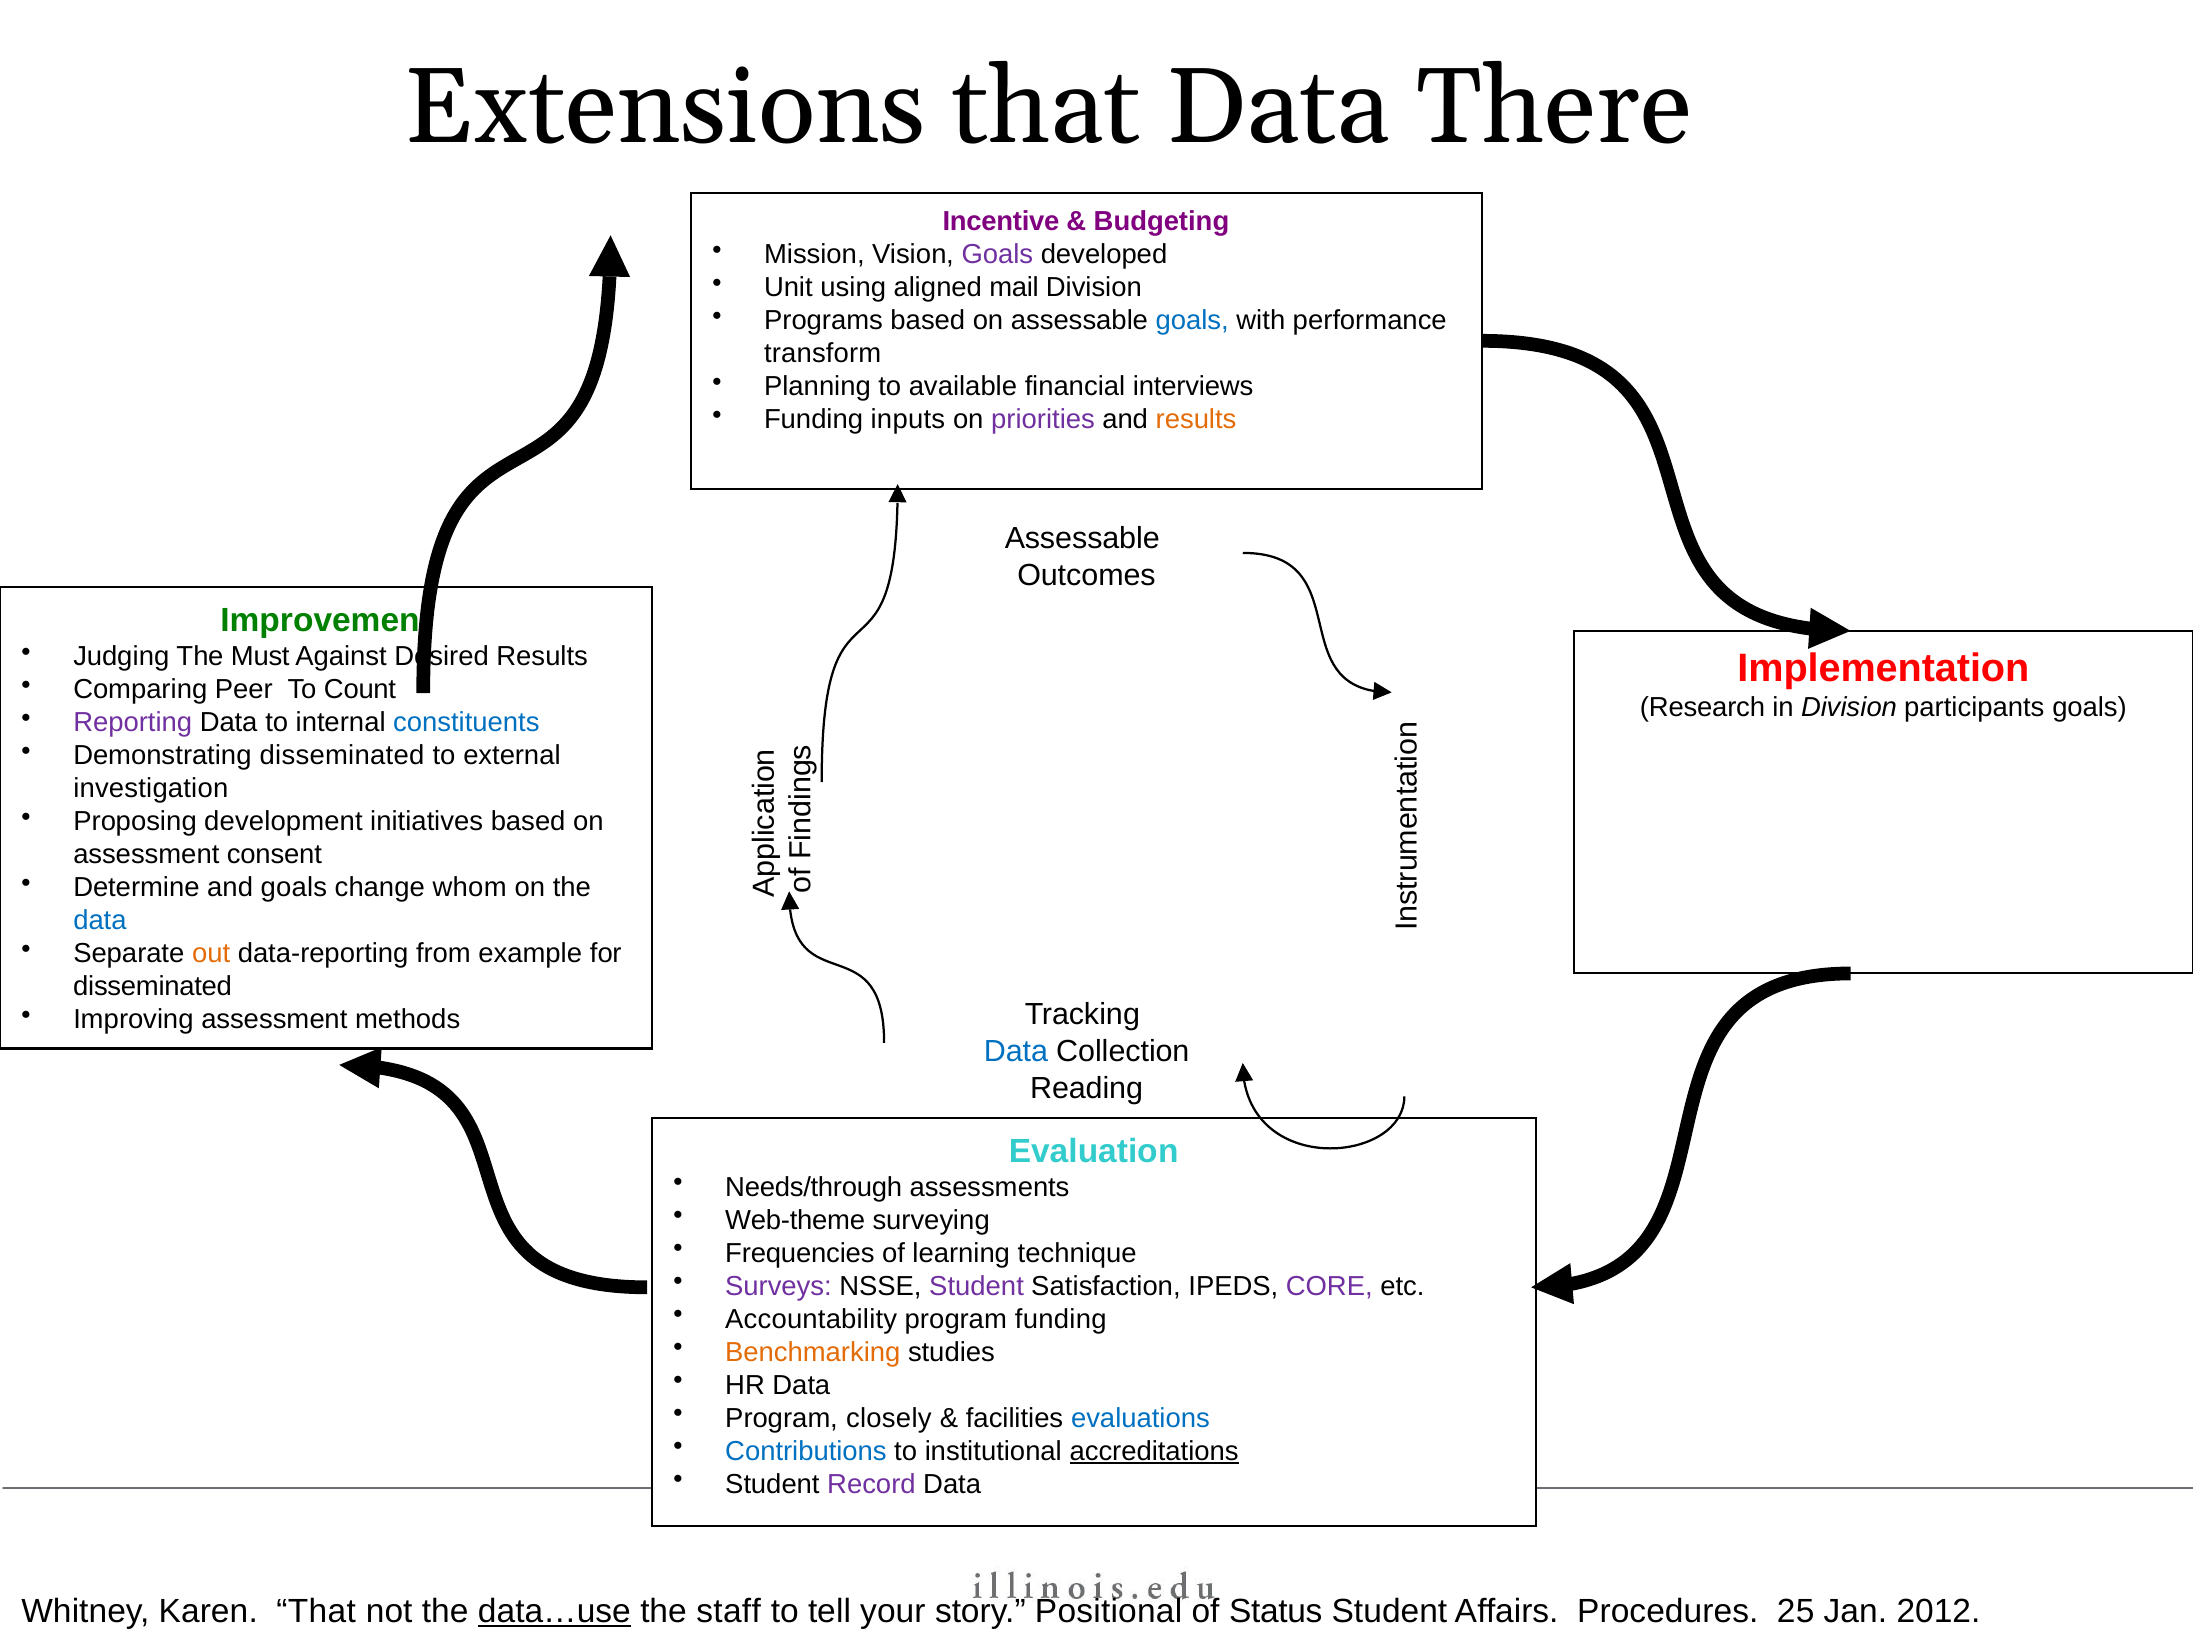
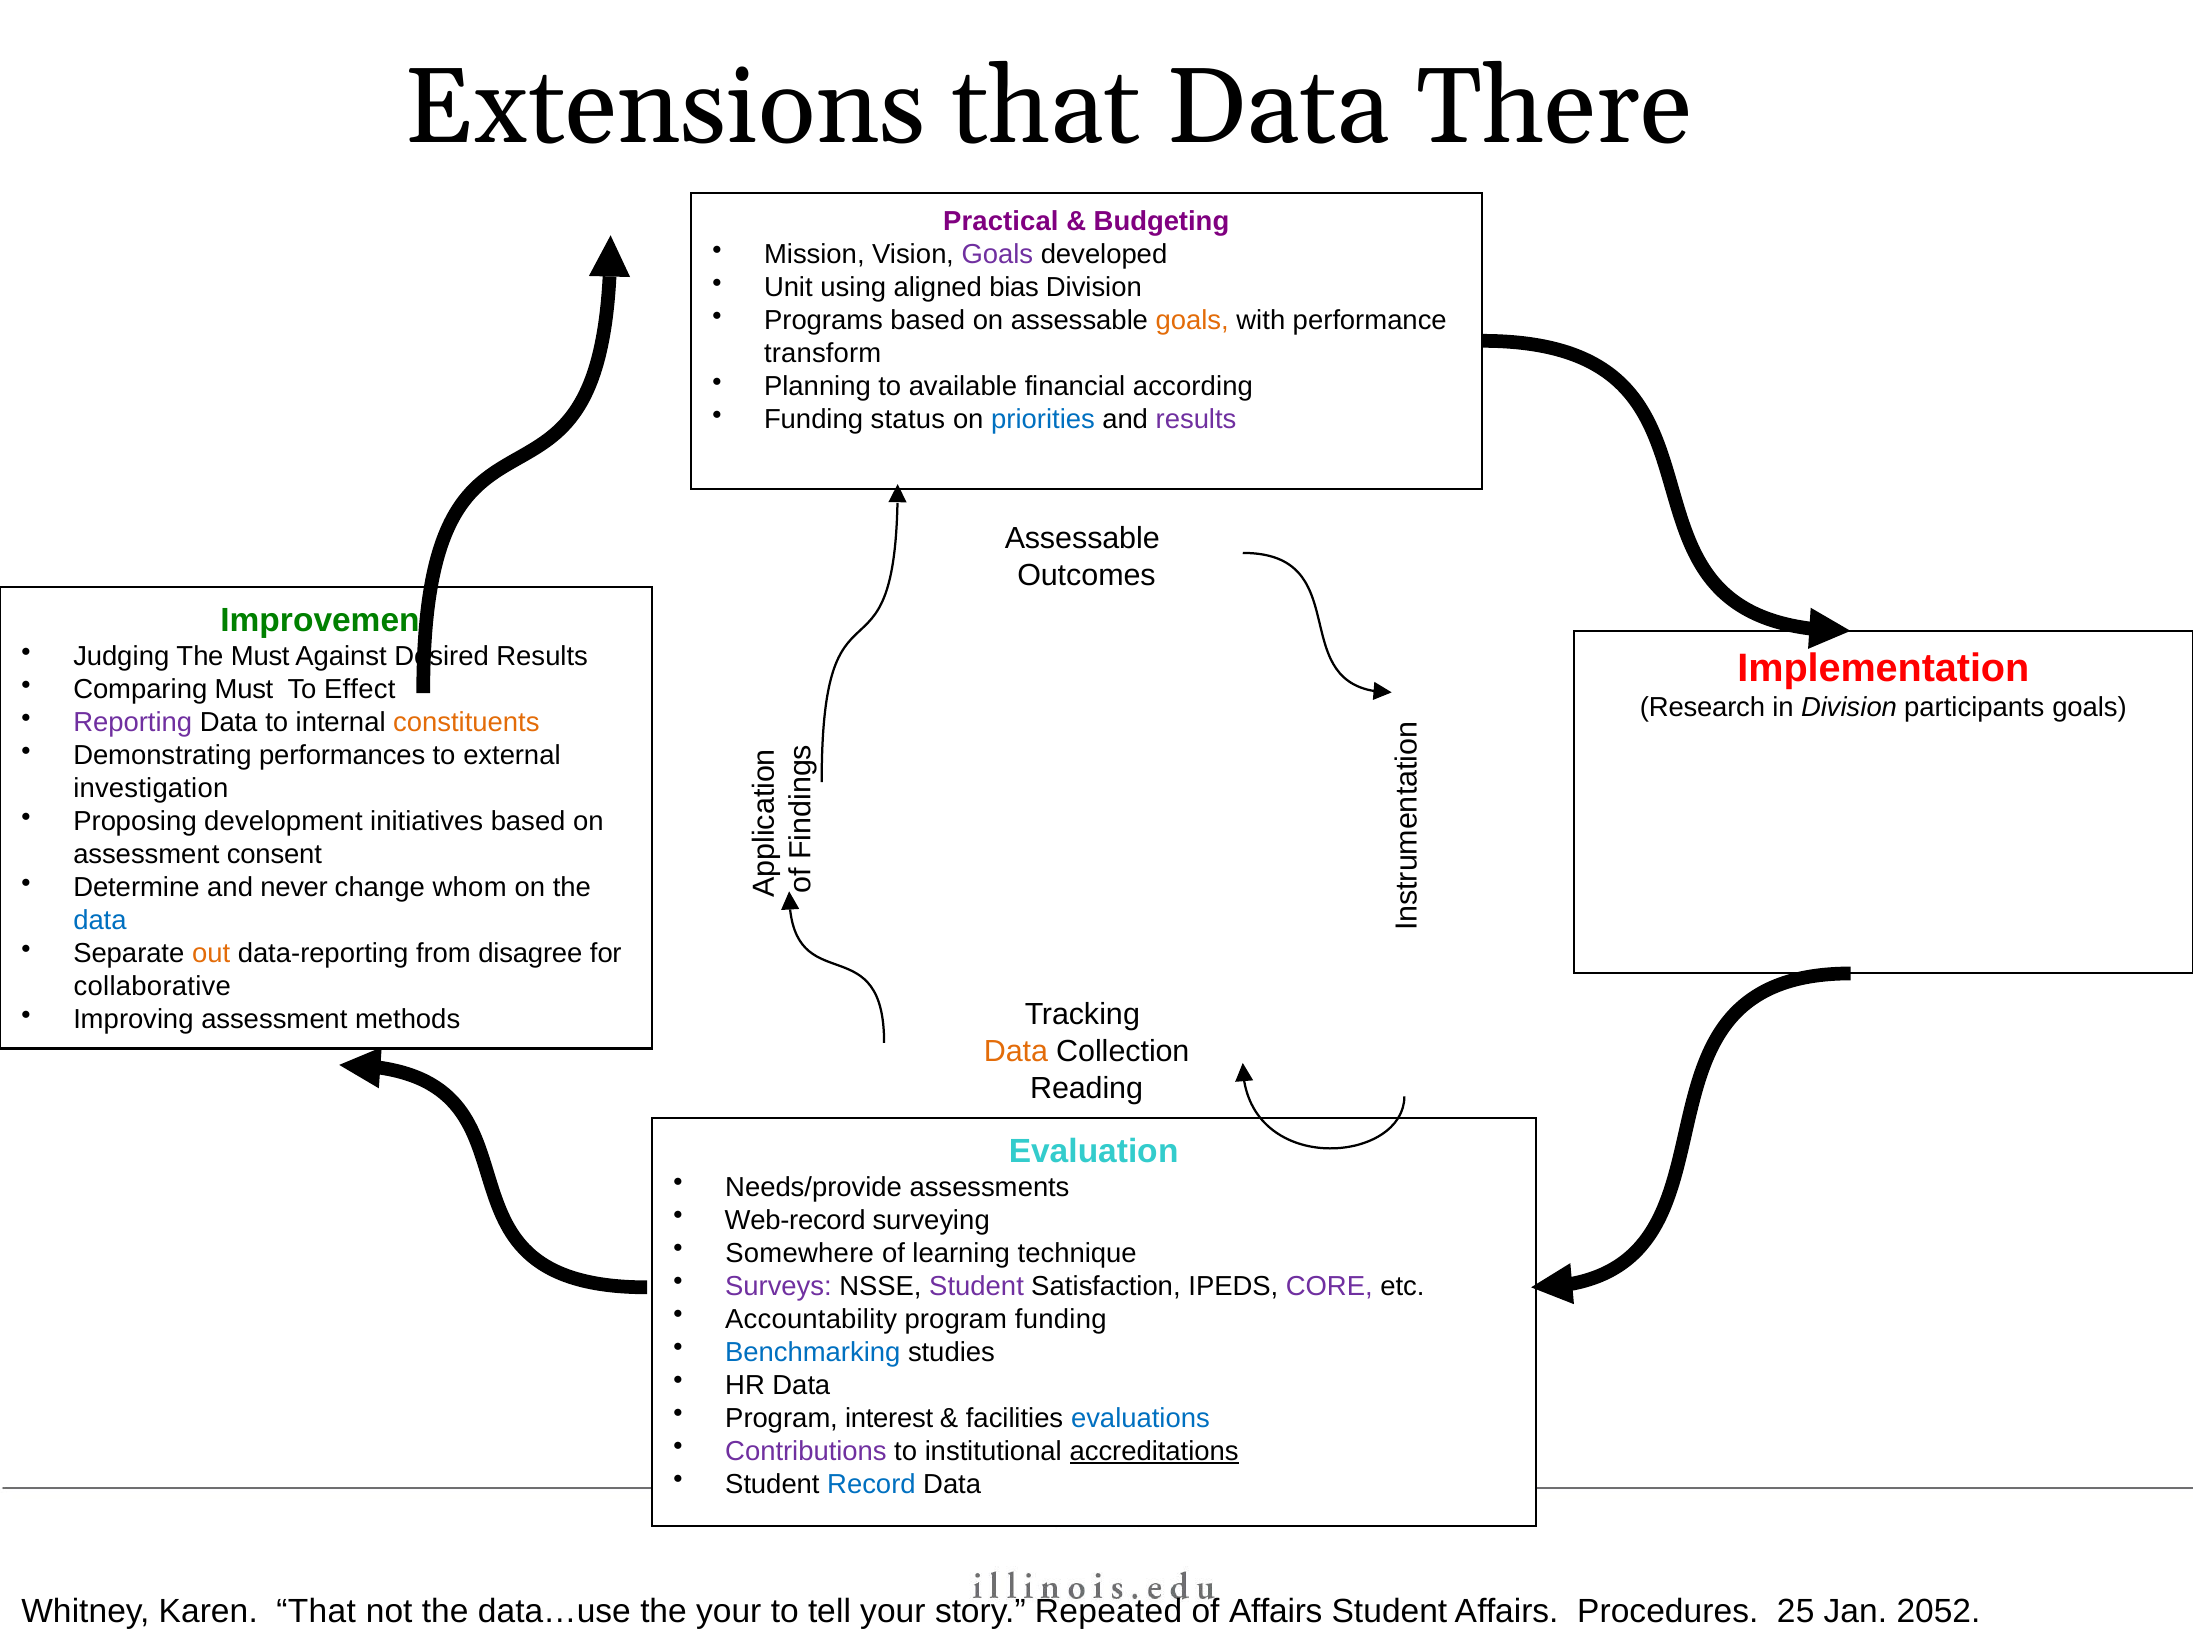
Incentive: Incentive -> Practical (1001, 222)
mail: mail -> bias (1014, 288)
goals colour: blue -> orange (1192, 321)
interviews: interviews -> according (1193, 387)
inputs: inputs -> status (908, 420)
priorities colour: purple -> blue (1043, 420)
results colour: orange -> purple (1196, 420)
Comparing Peer: Peer -> Must (244, 690)
Count: Count -> Effect (360, 690)
constituents colour: blue -> orange (466, 723)
Demonstrating disseminated: disseminated -> performances (342, 756)
and goals: goals -> never (294, 888)
example: example -> disagree (530, 954)
disseminated: disseminated -> collaborative (152, 987)
Data colour: blue -> orange (1016, 1051)
Needs/through: Needs/through -> Needs/provide (814, 1187)
Web-theme: Web-theme -> Web-record (795, 1220)
Frequencies: Frequencies -> Somewhere (800, 1253)
Benchmarking colour: orange -> blue (813, 1352)
closely: closely -> interest (889, 1418)
Contributions colour: blue -> purple (806, 1451)
Record colour: purple -> blue (871, 1484)
data…use underline: present -> none (554, 1612)
the staff: staff -> your (729, 1612)
Positional: Positional -> Repeated (1109, 1612)
of Status: Status -> Affairs (1276, 1612)
2012: 2012 -> 2052 (1938, 1612)
